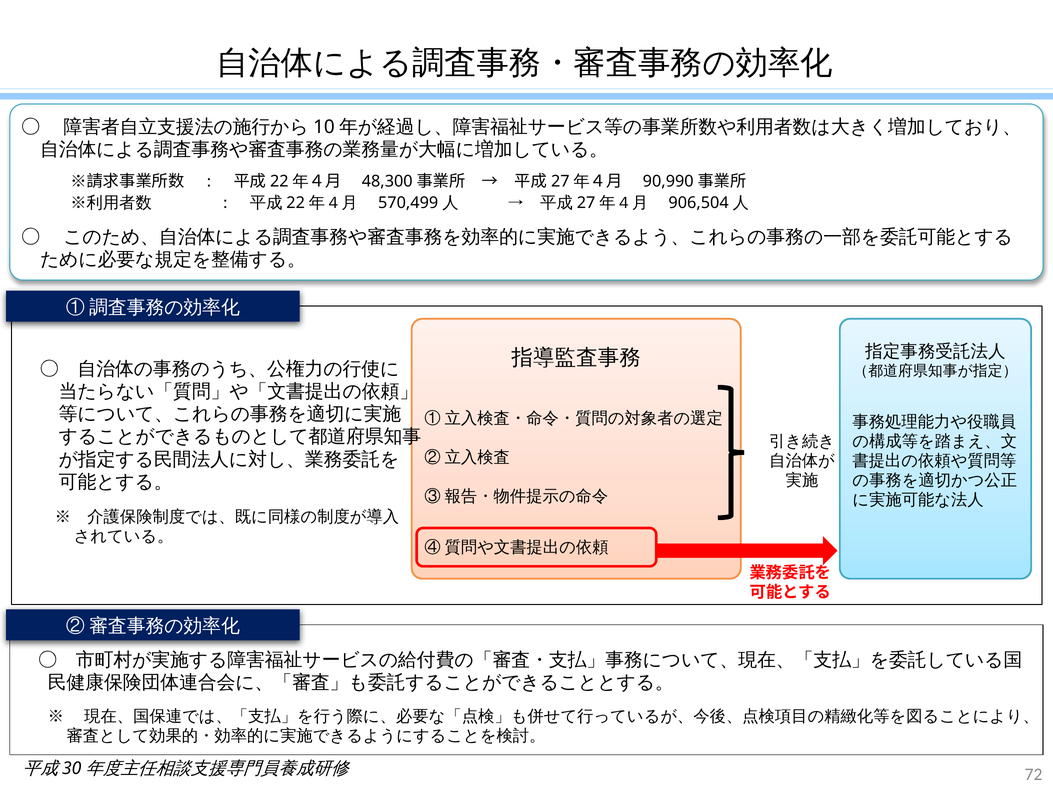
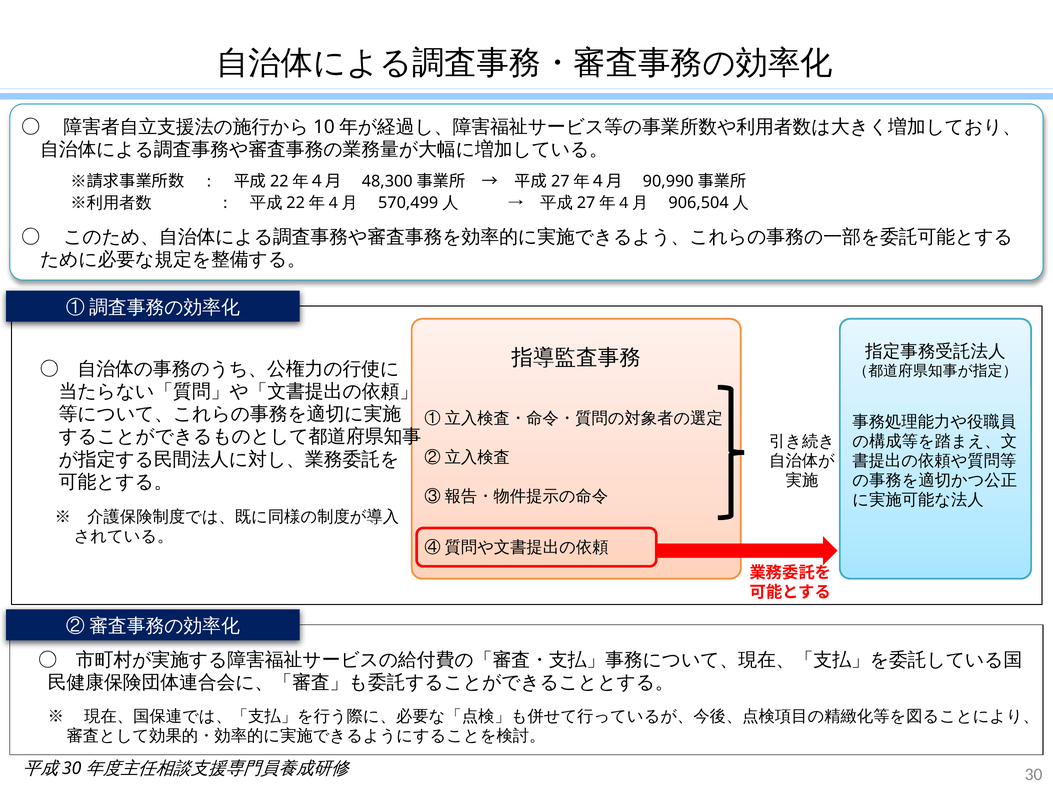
72: 72 -> 30 (1034, 774)
